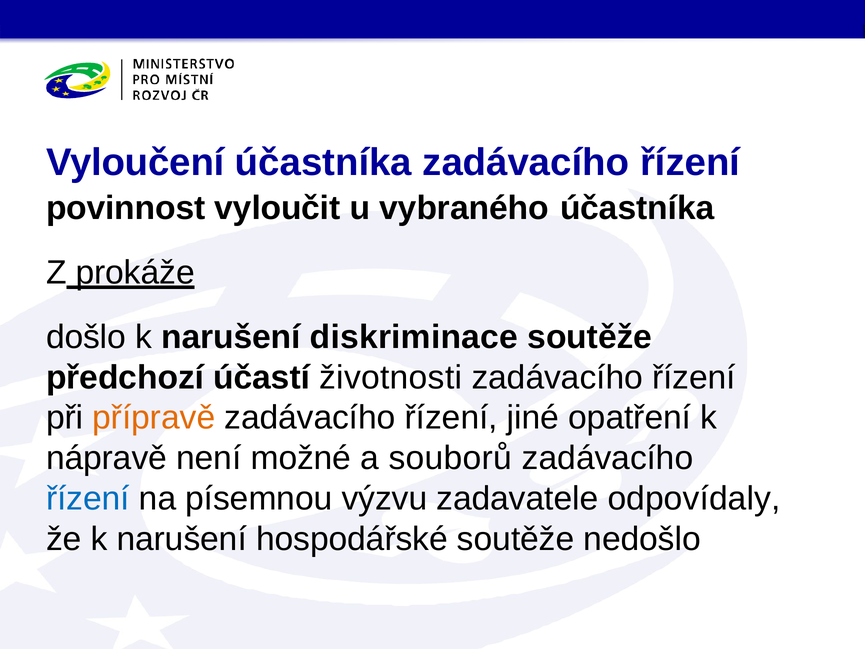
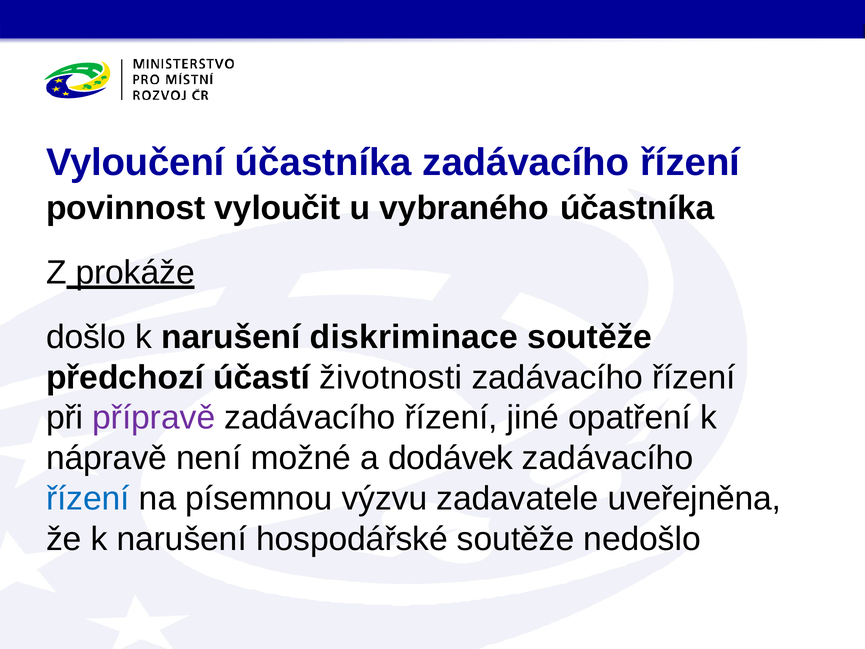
přípravě colour: orange -> purple (154, 418)
souborů: souborů -> dodávek (451, 458)
odpovídaly: odpovídaly -> uveřejněna (694, 498)
